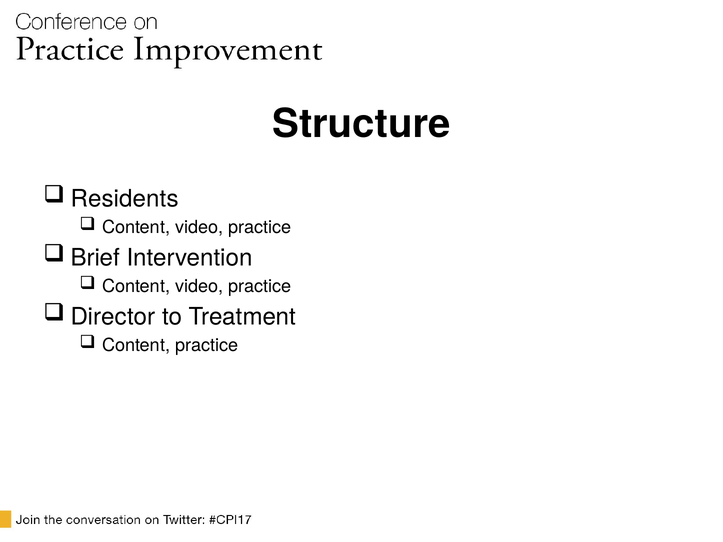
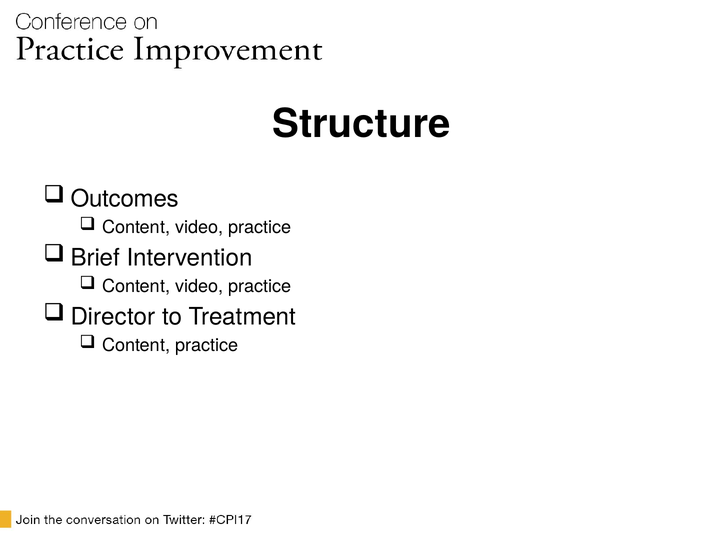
Residents: Residents -> Outcomes (125, 199)
